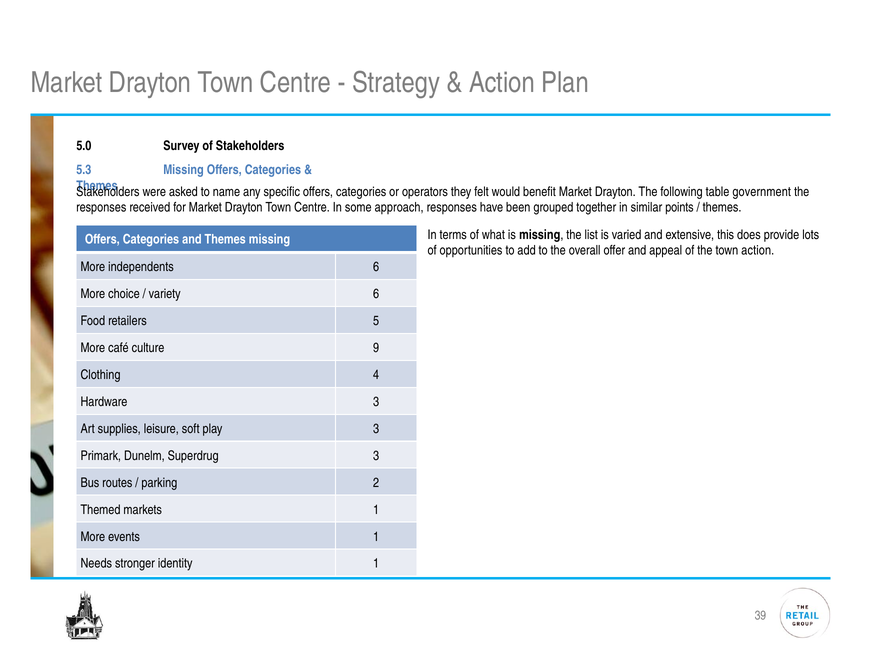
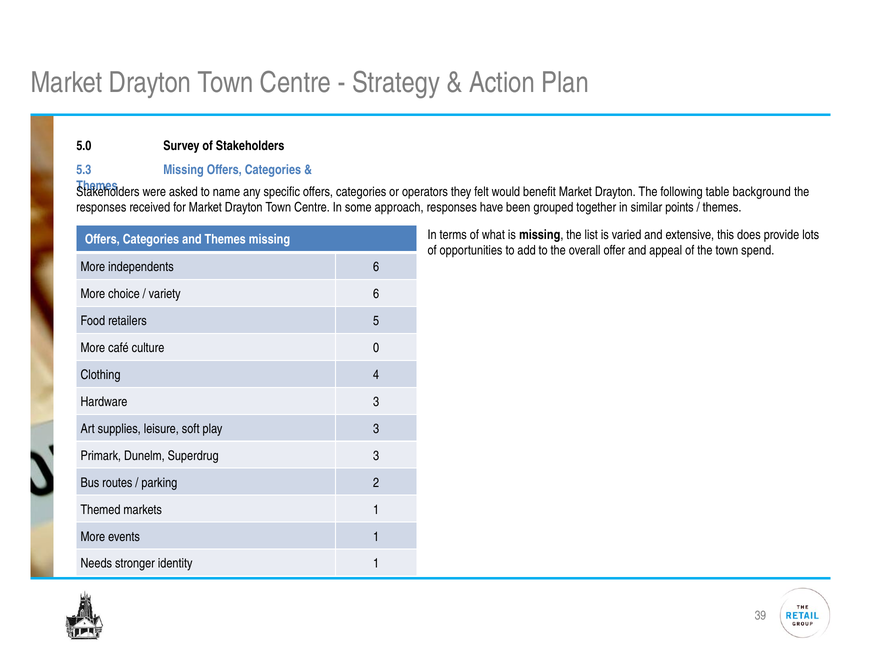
government: government -> background (762, 192)
town action: action -> spend (758, 251)
9: 9 -> 0 (376, 348)
